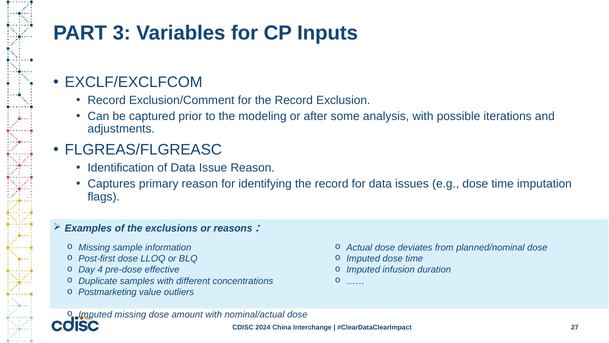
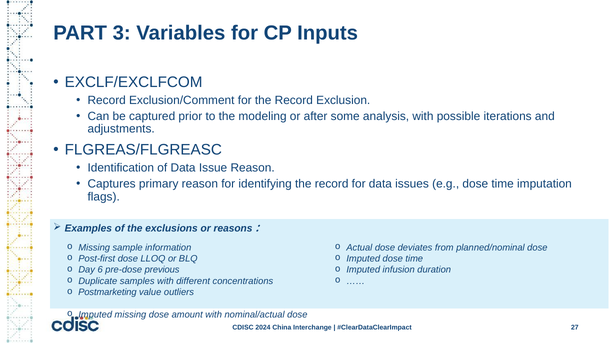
4: 4 -> 6 (100, 269)
effective: effective -> previous (162, 269)
